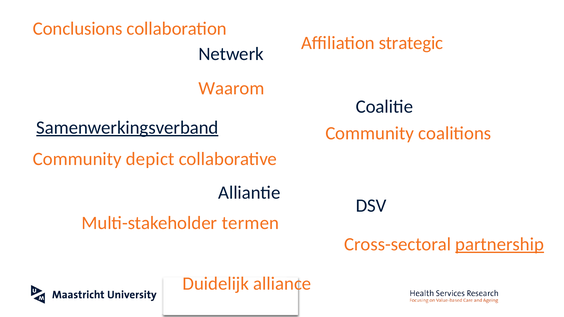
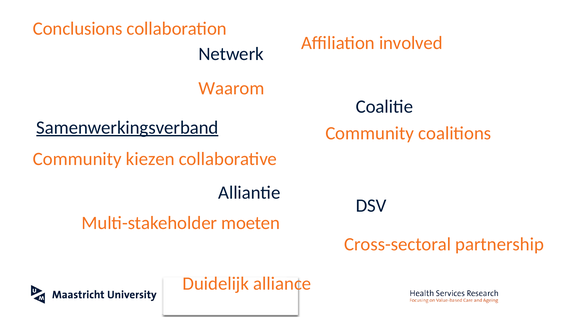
strategic: strategic -> involved (411, 43)
depict: depict -> kiezen (150, 159)
termen: termen -> moeten (251, 223)
partnership underline: present -> none (500, 244)
